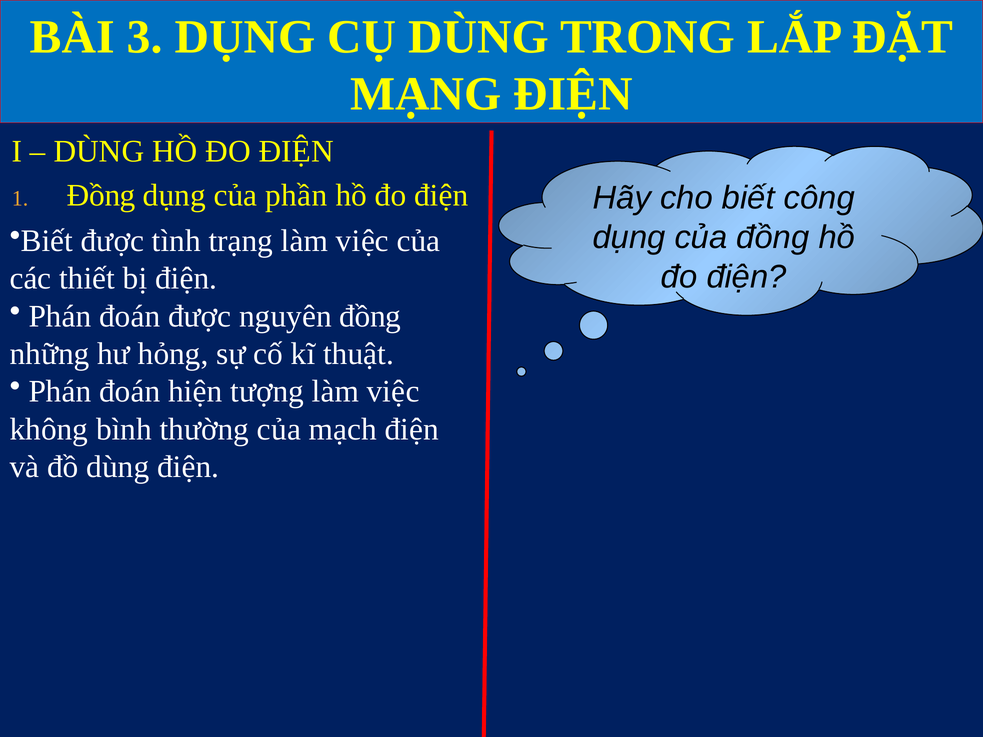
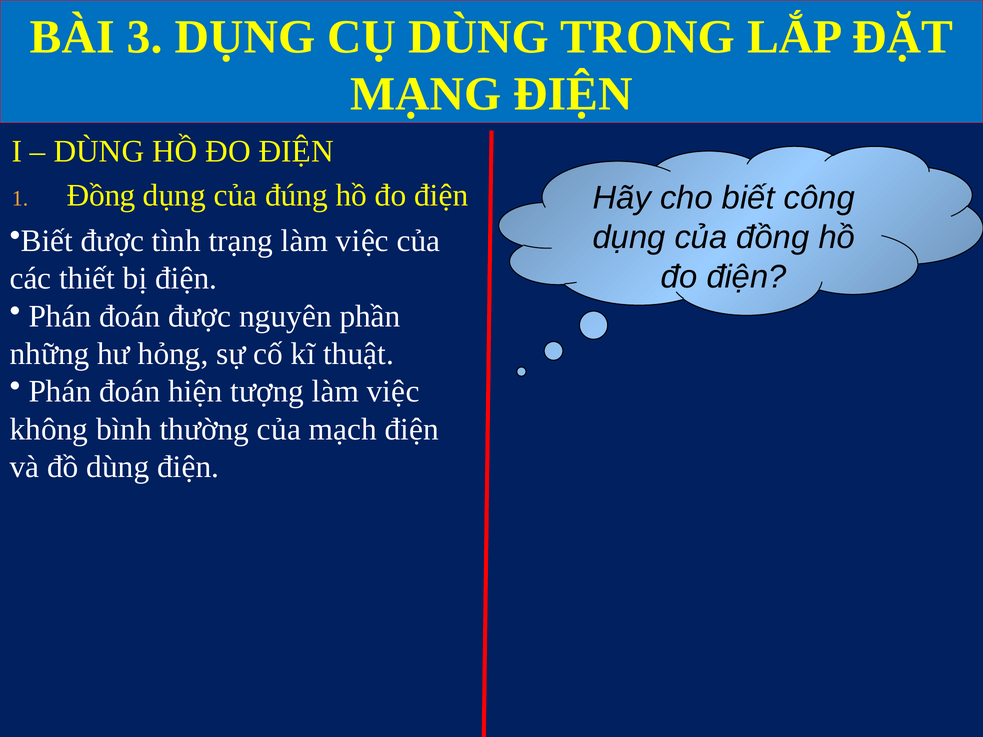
phần: phần -> đúng (296, 195)
nguyên đồng: đồng -> phần (370, 316)
